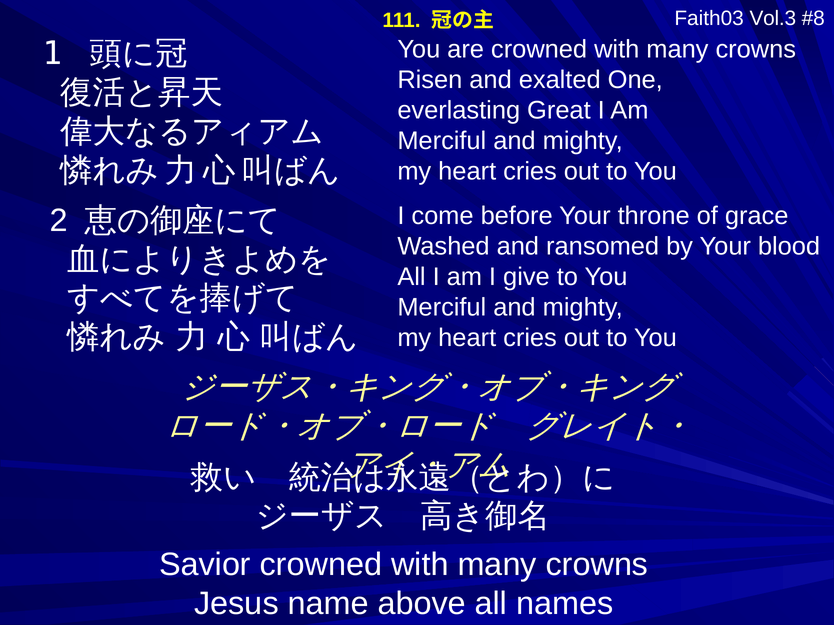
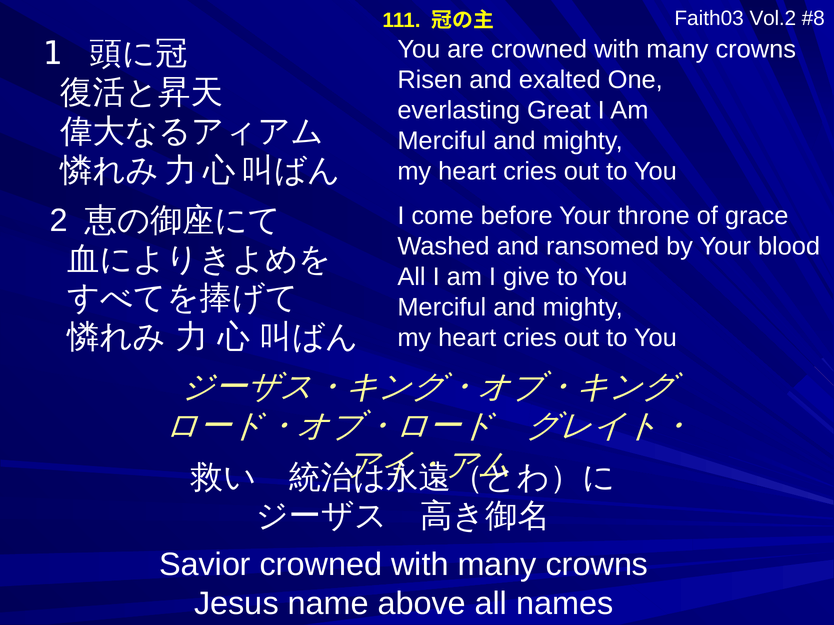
Vol.3: Vol.3 -> Vol.2 (773, 18)
